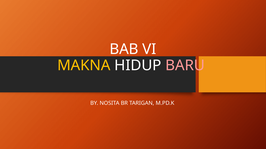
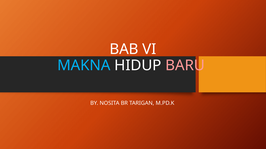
MAKNA colour: yellow -> light blue (84, 66)
